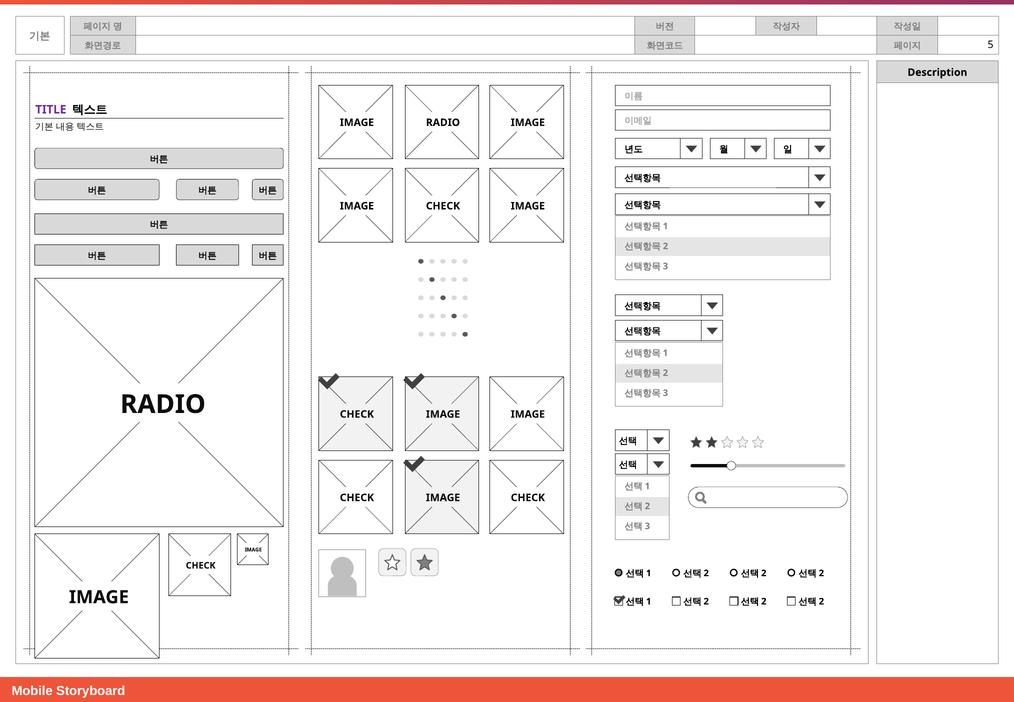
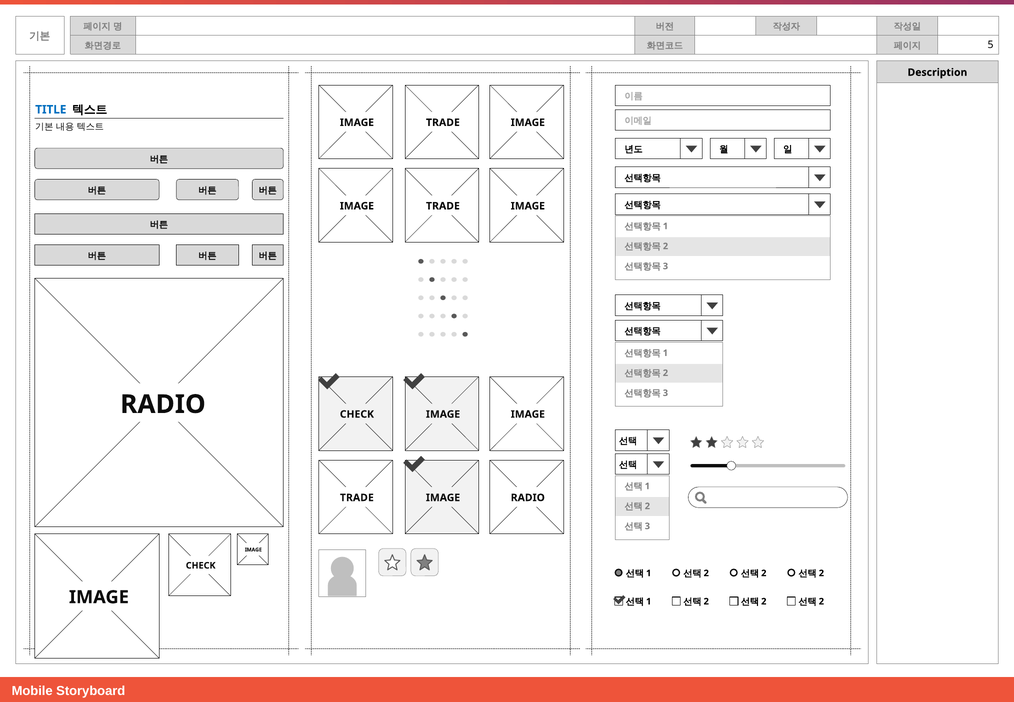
TITLE colour: purple -> blue (51, 110)
RADIO: RADIO -> TRADE (443, 123)
CHECK: CHECK -> TRADE (443, 206)
CHECK: CHECK -> TRADE (357, 498)
CHECK: CHECK -> RADIO (528, 498)
